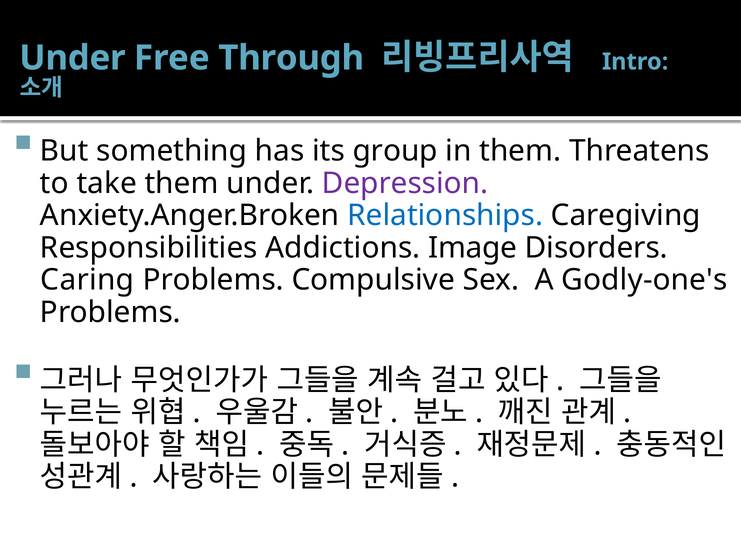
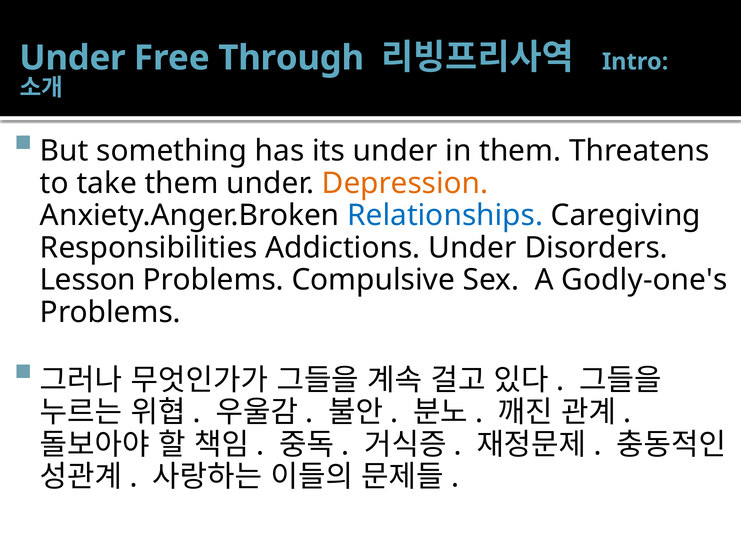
its group: group -> under (395, 151)
Depression colour: purple -> orange (405, 183)
Addictions Image: Image -> Under (472, 248)
Caring: Caring -> Lesson (88, 280)
